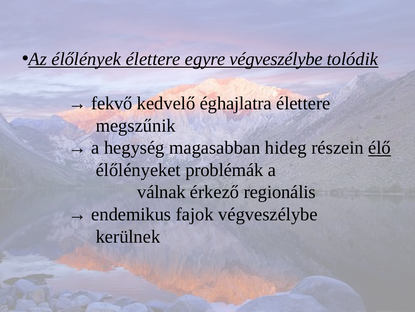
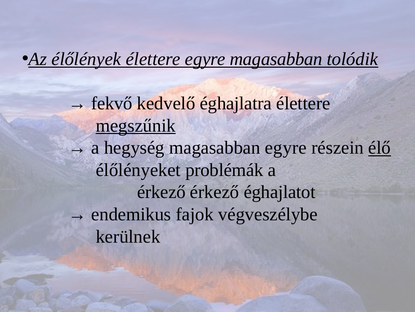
egyre végveszélybe: végveszélybe -> magasabban (276, 59)
megszűnik underline: none -> present (136, 125)
magasabban hideg: hideg -> egyre (286, 147)
válnak: válnak -> érkező (161, 192)
regionális: regionális -> éghajlatot (280, 192)
